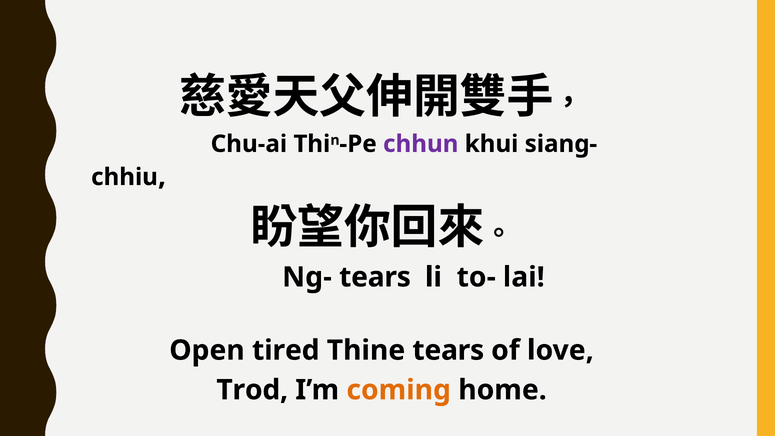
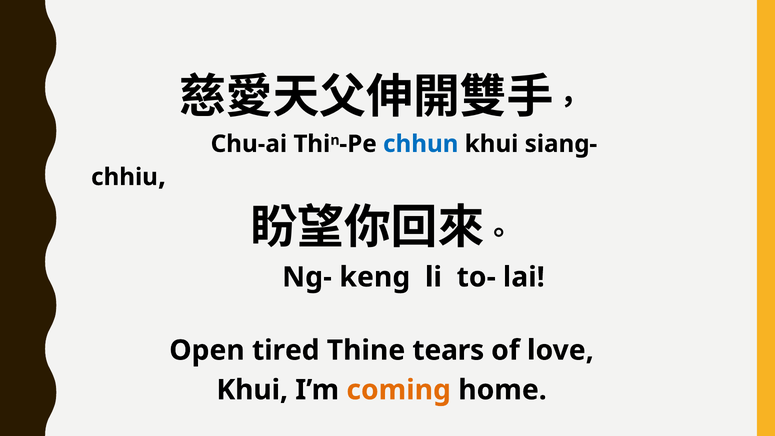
chhun colour: purple -> blue (421, 144)
Ng- tears: tears -> keng (375, 277)
Trod: Trod -> Khui (252, 390)
